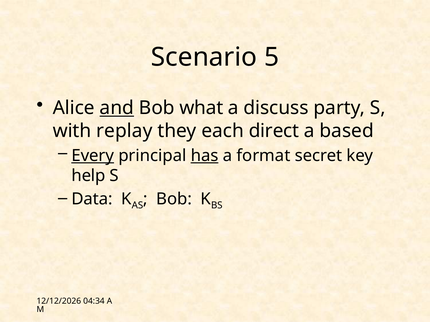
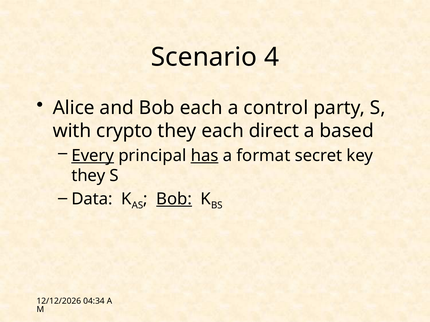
5: 5 -> 4 (272, 57)
and underline: present -> none (117, 108)
Bob what: what -> each (201, 108)
discuss: discuss -> control (276, 108)
replay: replay -> crypto (124, 131)
help: help -> they (88, 176)
Bob underline: none -> present (174, 199)
